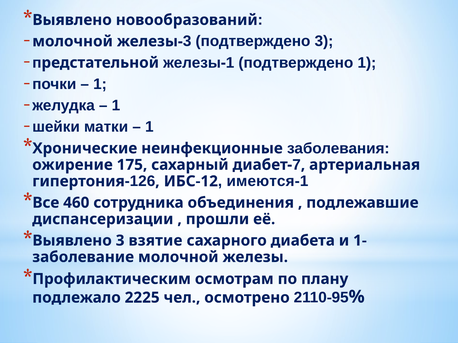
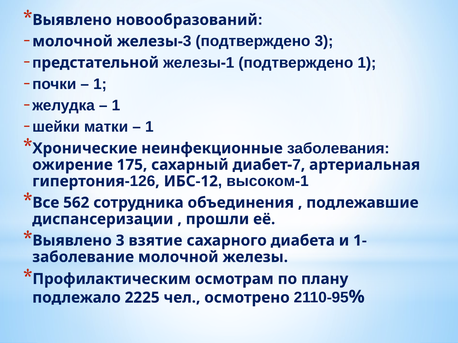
имеются-1: имеются-1 -> высоком-1 (268, 182)
460: 460 -> 562 (76, 203)
